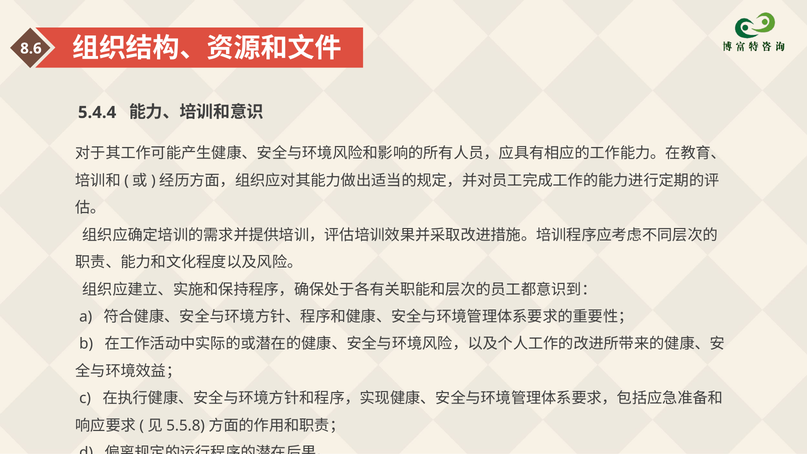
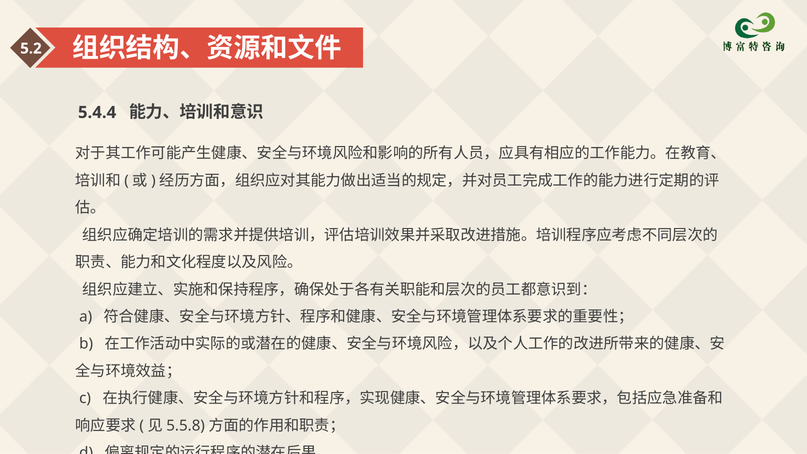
8.6: 8.6 -> 5.2 (31, 49)
